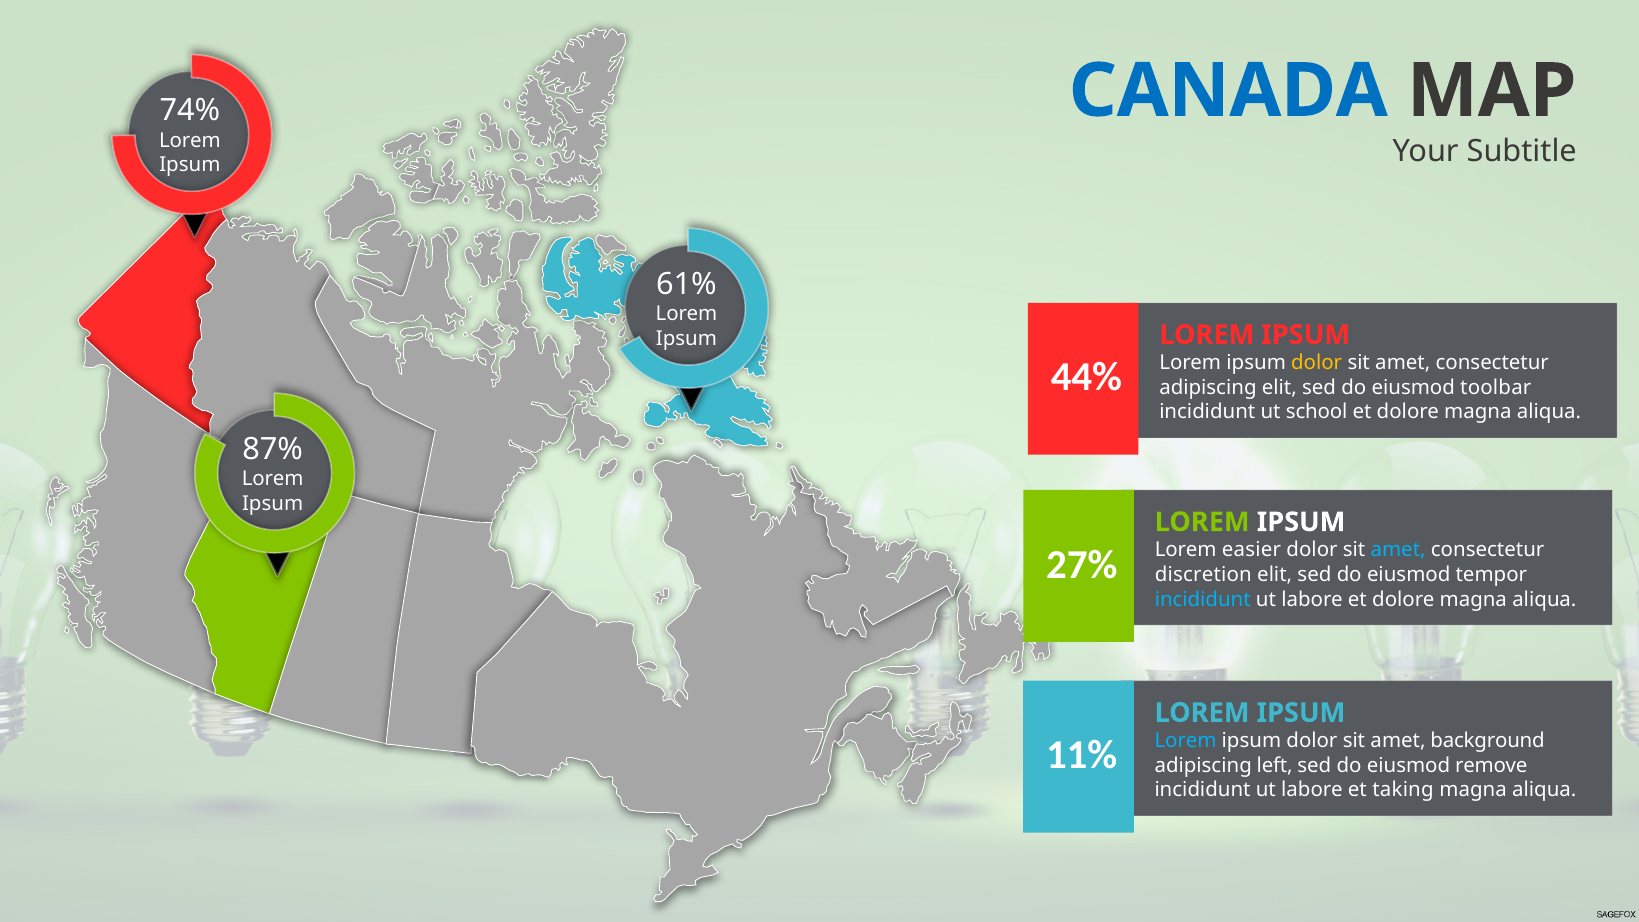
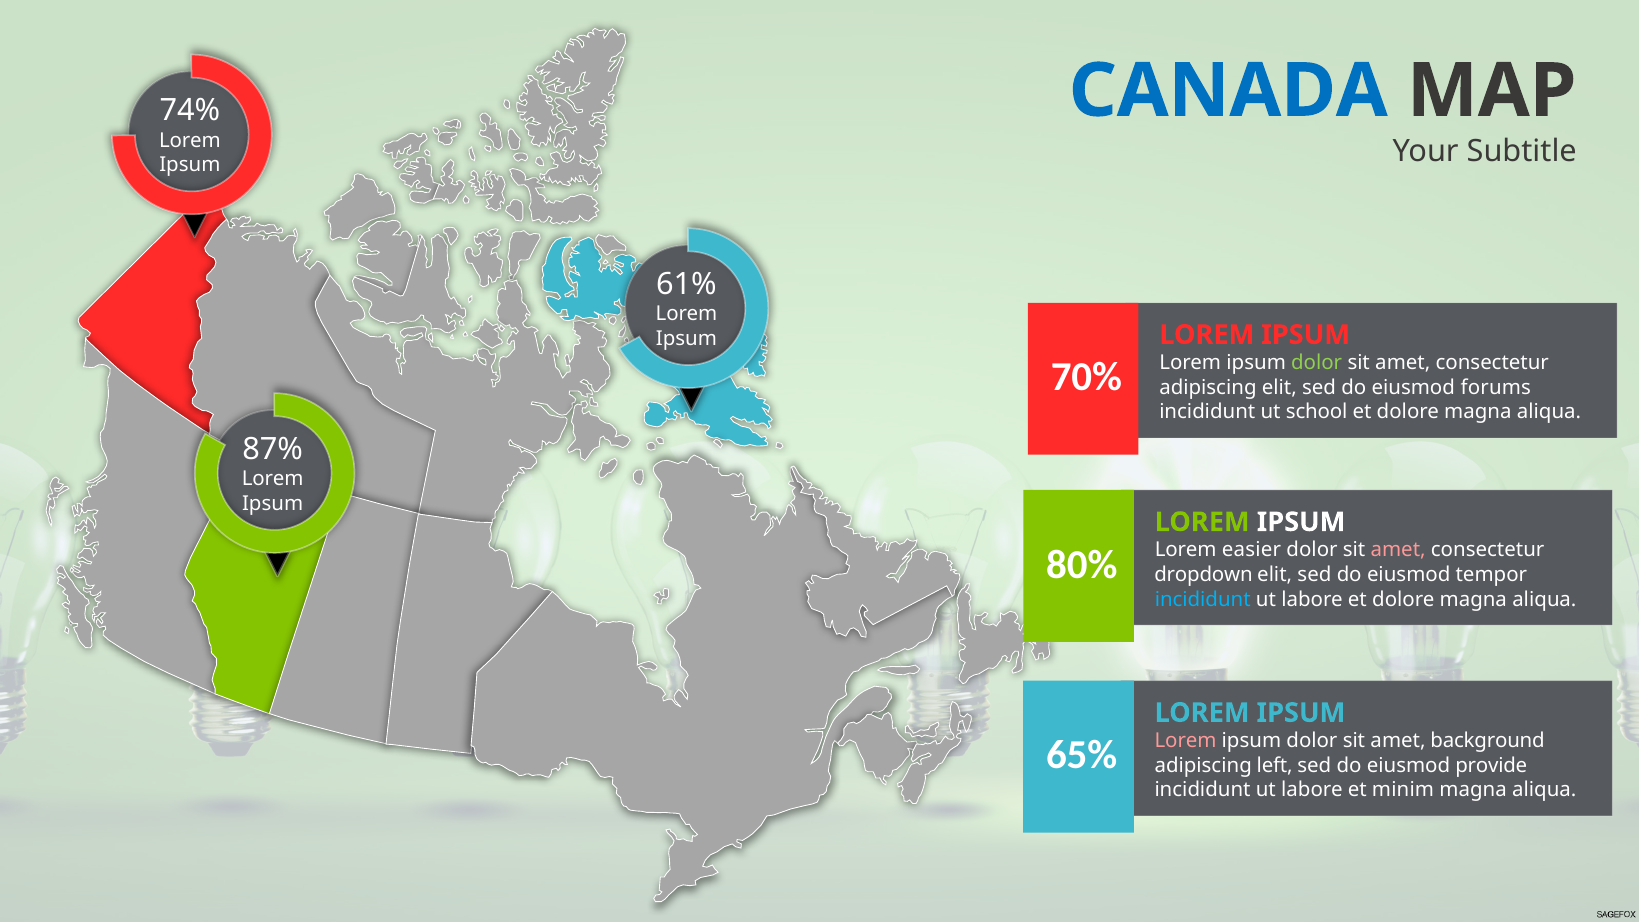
dolor colour: yellow -> light green (1317, 363)
44%: 44% -> 70% (1086, 377)
toolbar: toolbar -> forums (1496, 388)
amet colour: light blue -> pink (1398, 550)
27%: 27% -> 80% (1082, 565)
discretion: discretion -> dropdown (1204, 575)
Lorem colour: light blue -> pink (1186, 741)
11%: 11% -> 65% (1082, 755)
remove: remove -> provide (1491, 766)
taking: taking -> minim (1403, 790)
